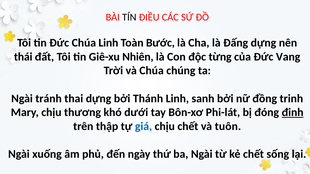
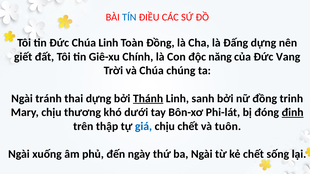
TÍN colour: black -> blue (129, 17)
Toàn Bước: Bước -> Đồng (160, 43)
thái: thái -> giết (23, 57)
Nhiên: Nhiên -> Chính (138, 57)
từng: từng -> năng (220, 57)
Thánh underline: none -> present (148, 99)
